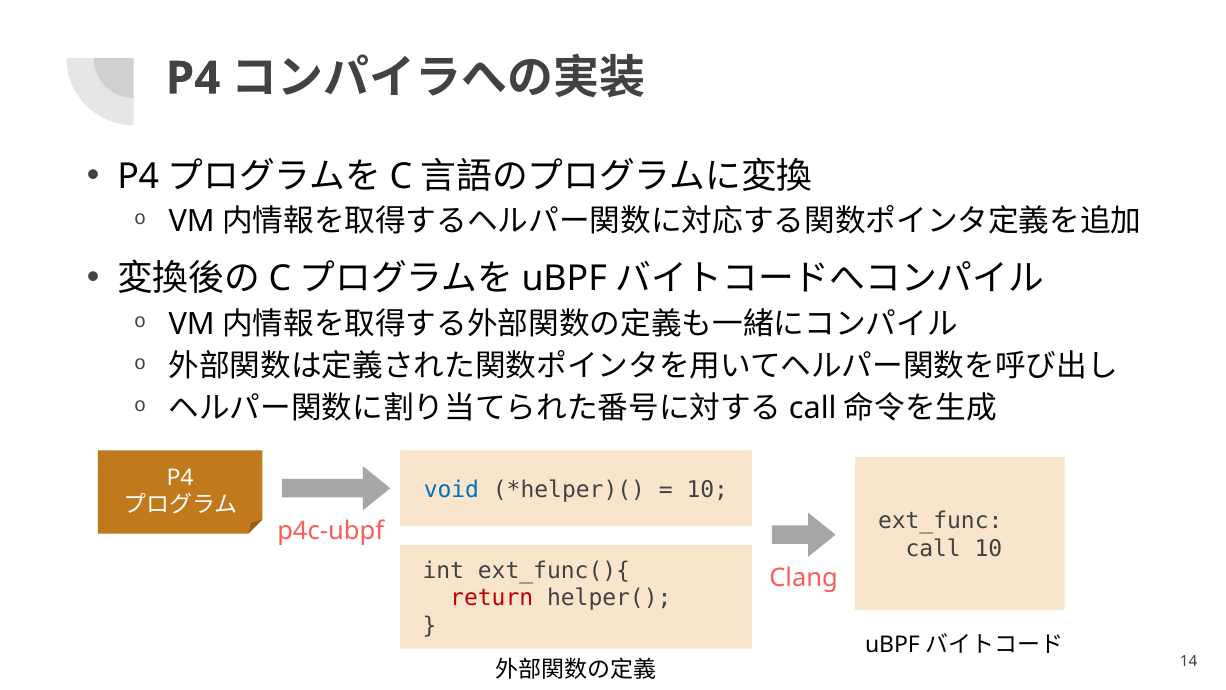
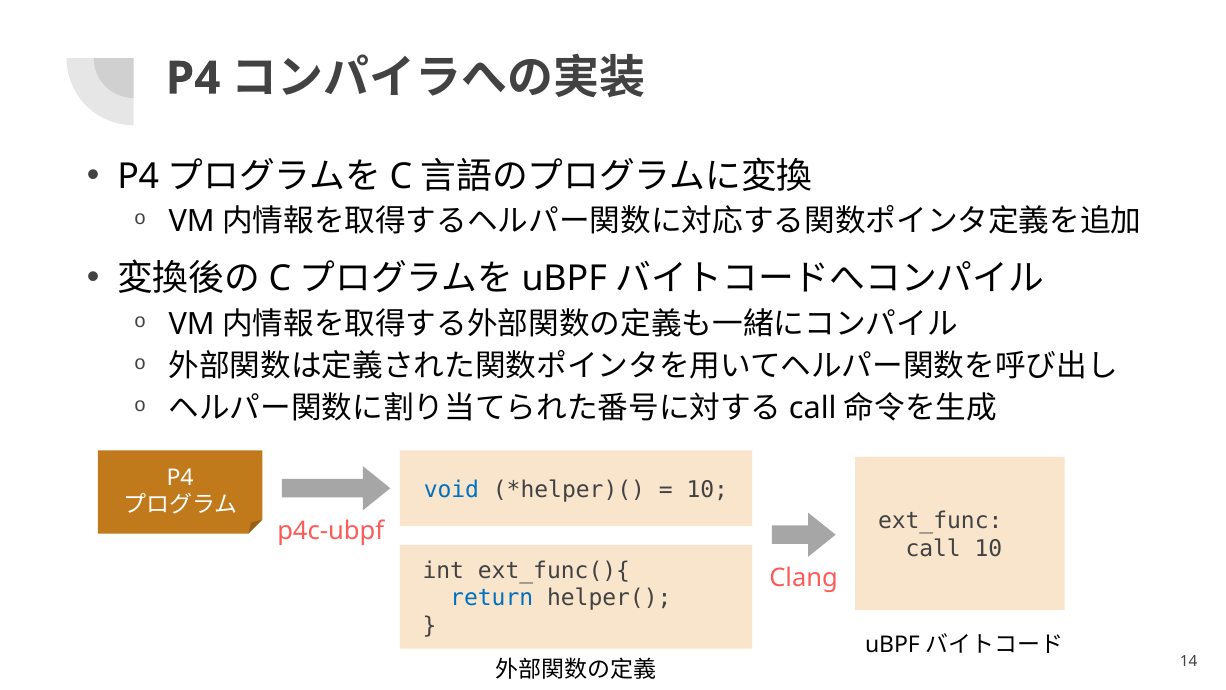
return colour: red -> blue (492, 598)
